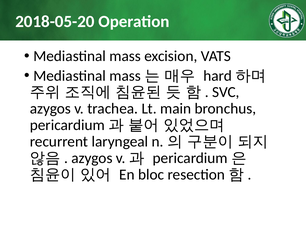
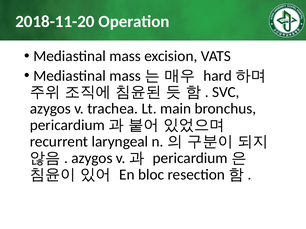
2018-05-20: 2018-05-20 -> 2018-11-20 (55, 22)
